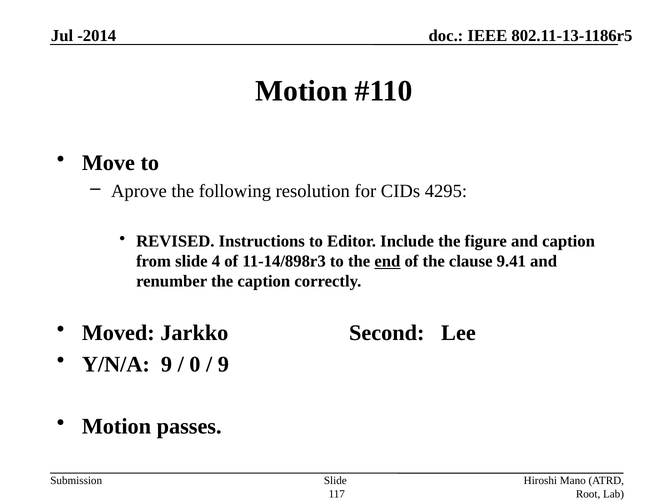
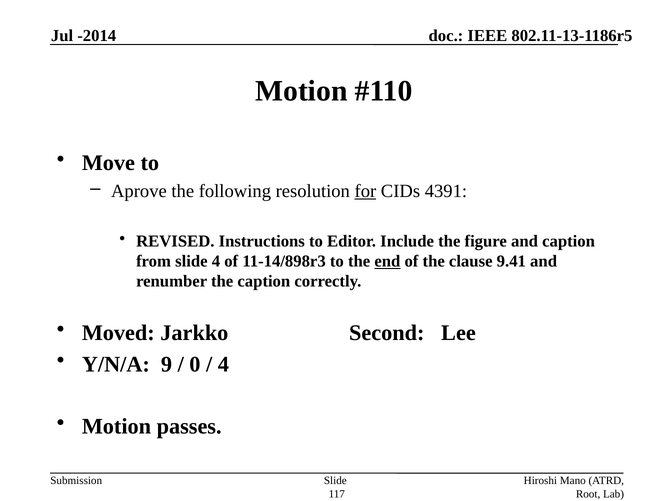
for underline: none -> present (365, 191)
4295: 4295 -> 4391 (446, 191)
9: 9 -> 4 (223, 364)
